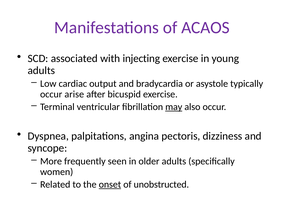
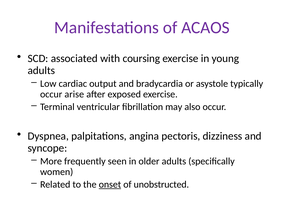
injecting: injecting -> coursing (141, 59)
bicuspid: bicuspid -> exposed (124, 94)
may underline: present -> none (174, 107)
